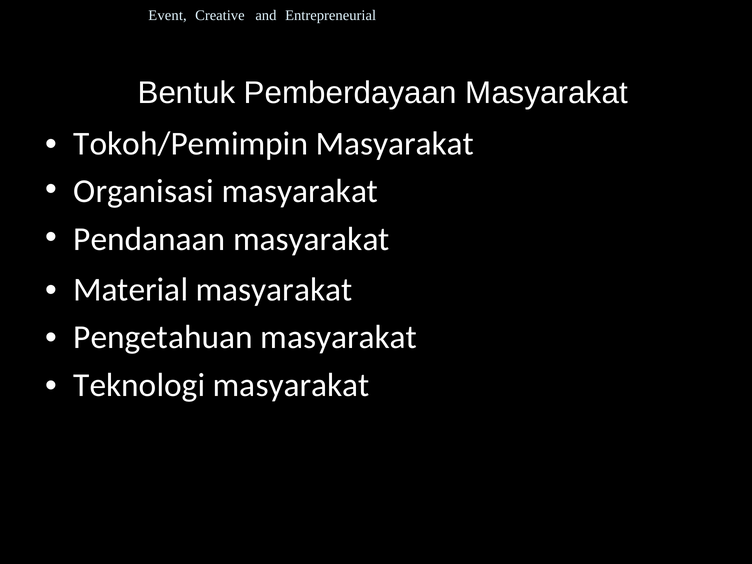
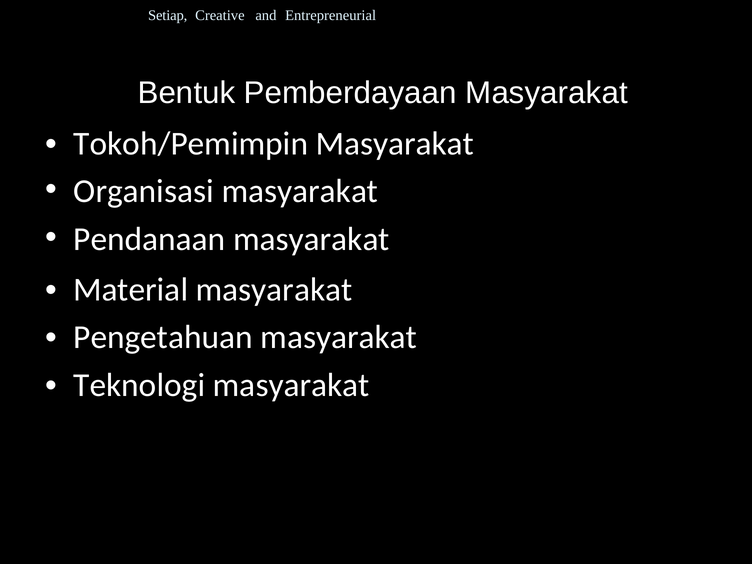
Event: Event -> Setiap (168, 16)
